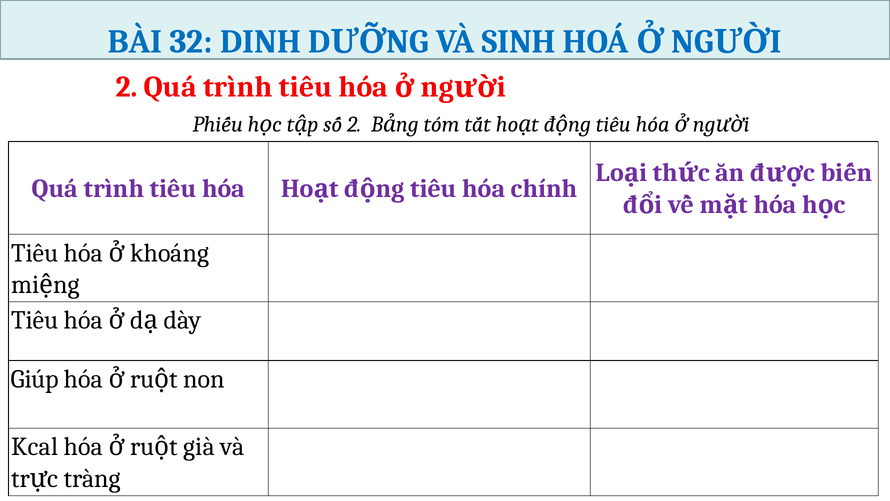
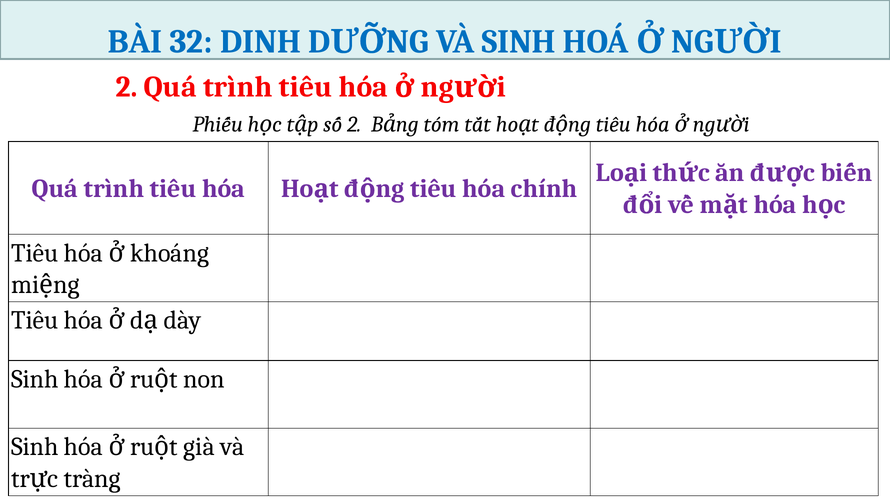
Giúp: Giúp -> Sinh (35, 379)
Kcal: Kcal -> Sinh (35, 447)
